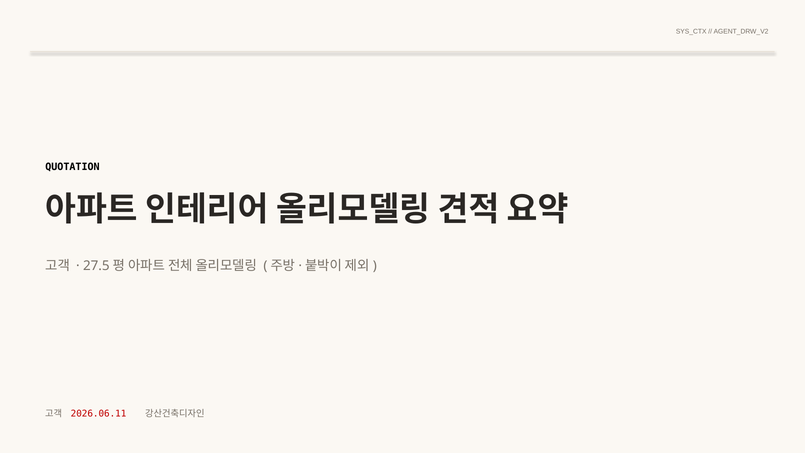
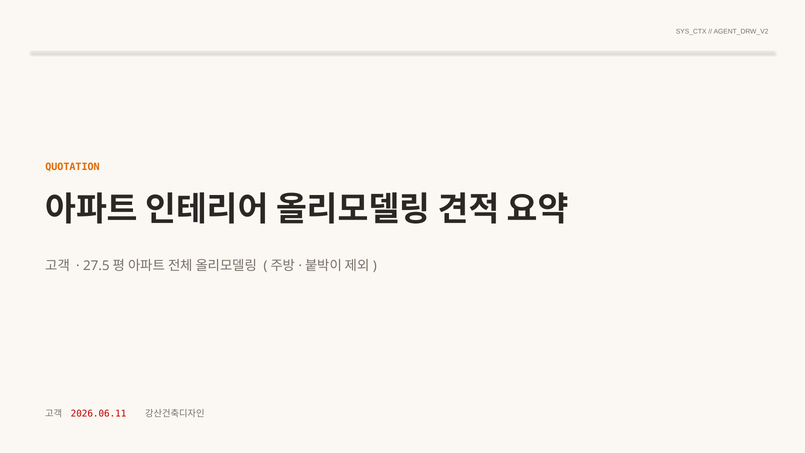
QUOTATION colour: black -> orange (72, 167)
